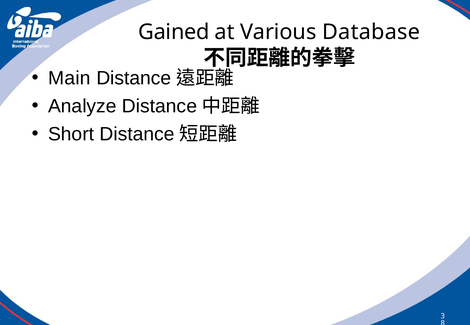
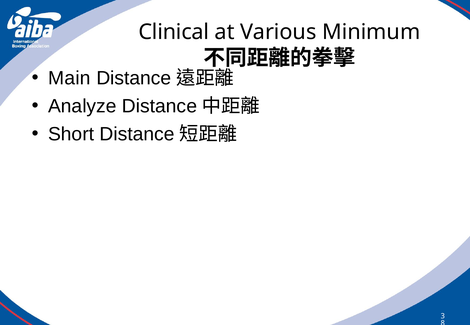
Gained: Gained -> Clinical (174, 32)
Database: Database -> Minimum (371, 32)
